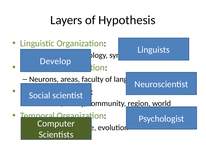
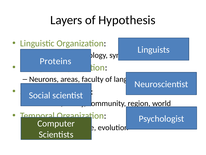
Develop: Develop -> Proteins (56, 61)
